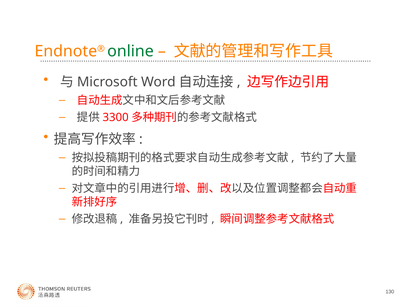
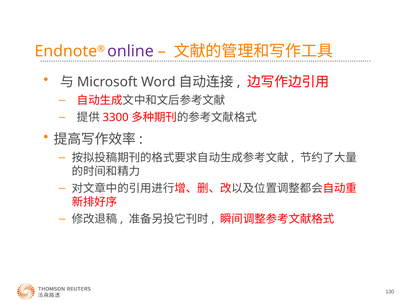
online colour: green -> purple (130, 51)
